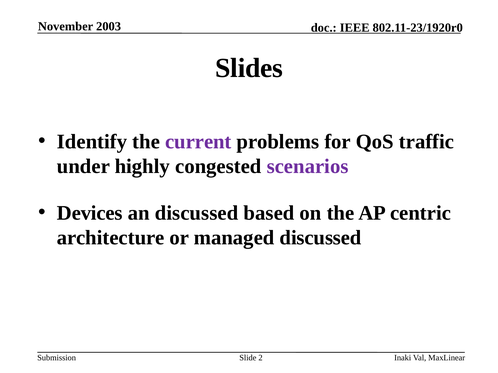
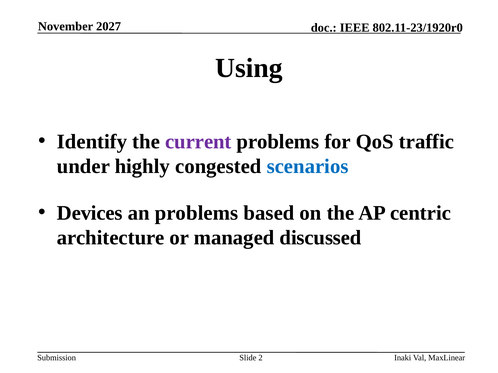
2003: 2003 -> 2027 (109, 26)
Slides: Slides -> Using (249, 68)
scenarios colour: purple -> blue (308, 167)
an discussed: discussed -> problems (197, 213)
